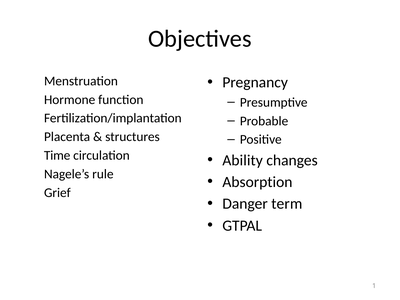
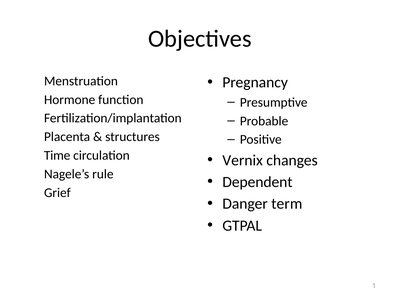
Ability: Ability -> Vernix (243, 160)
Absorption: Absorption -> Dependent (257, 182)
